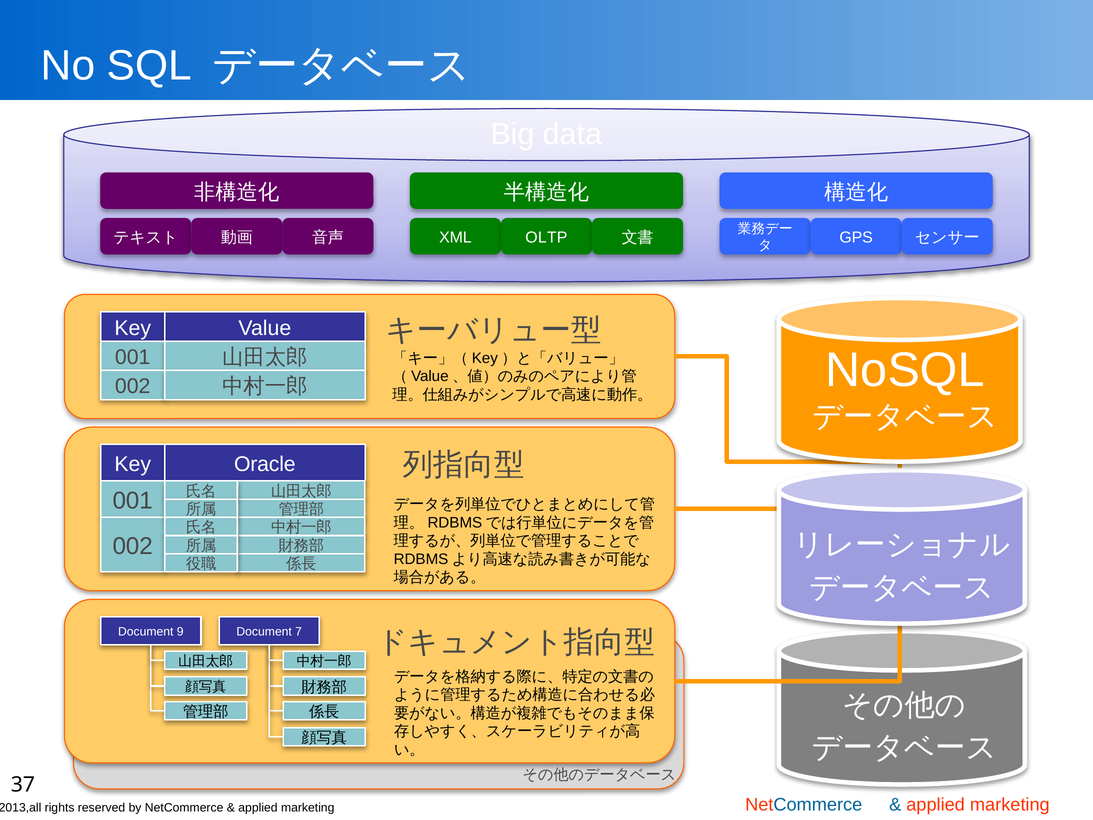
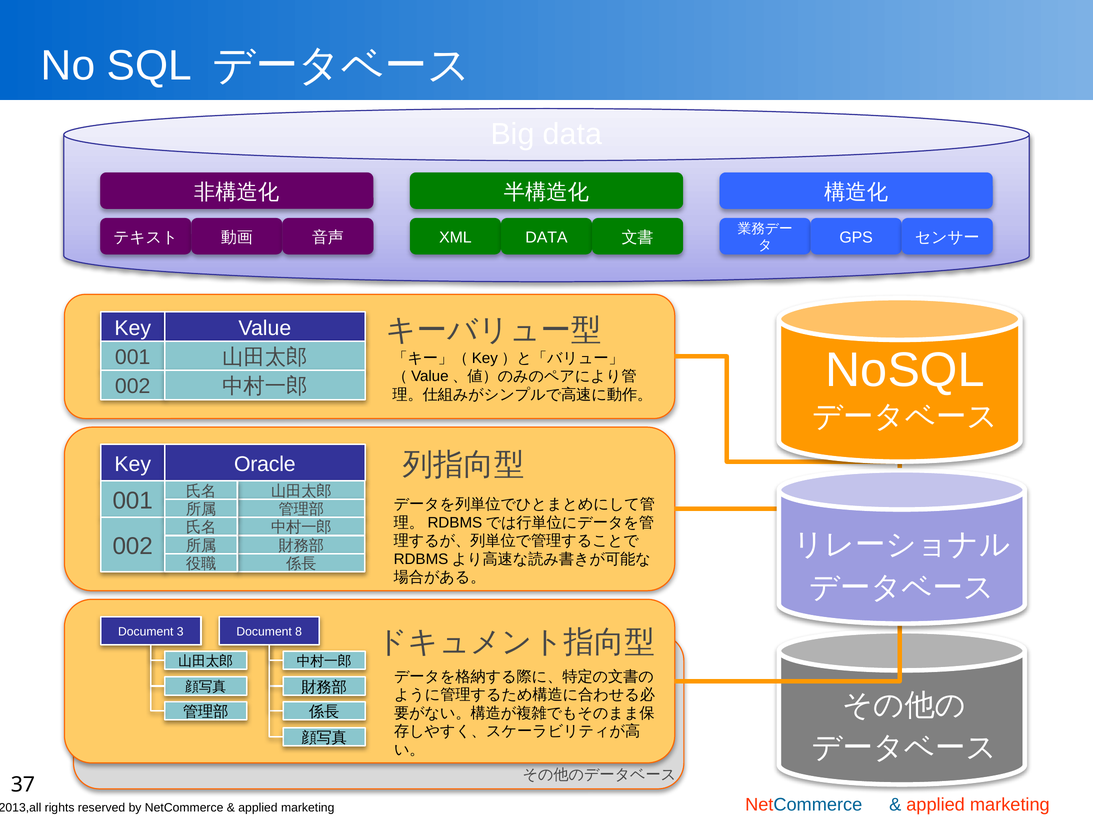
OLTP: OLTP -> DATA (546, 237)
9: 9 -> 3 (180, 631)
7: 7 -> 8 (299, 631)
